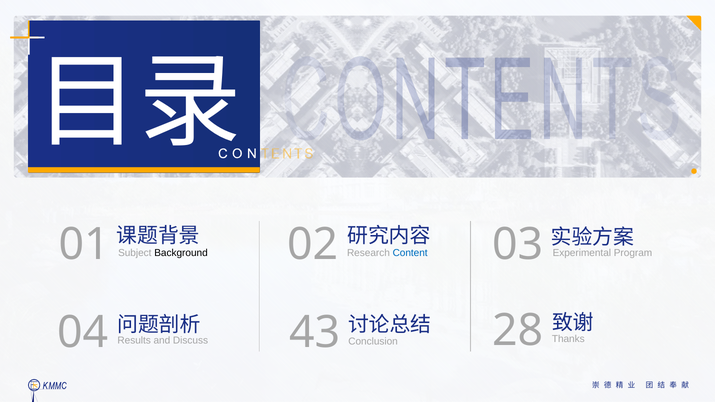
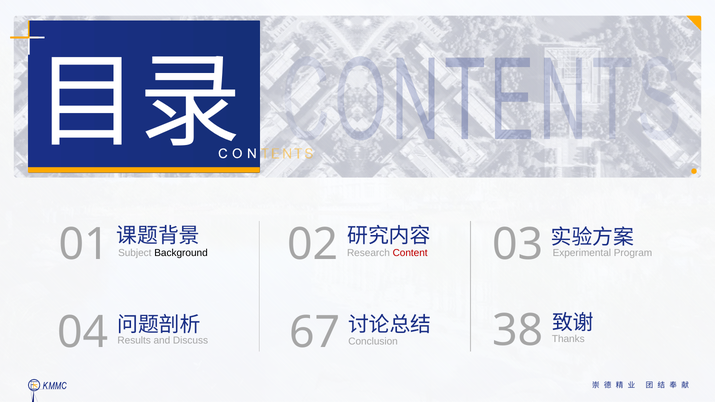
Content colour: blue -> red (410, 253)
43: 43 -> 67 (315, 333)
28: 28 -> 38 (518, 331)
